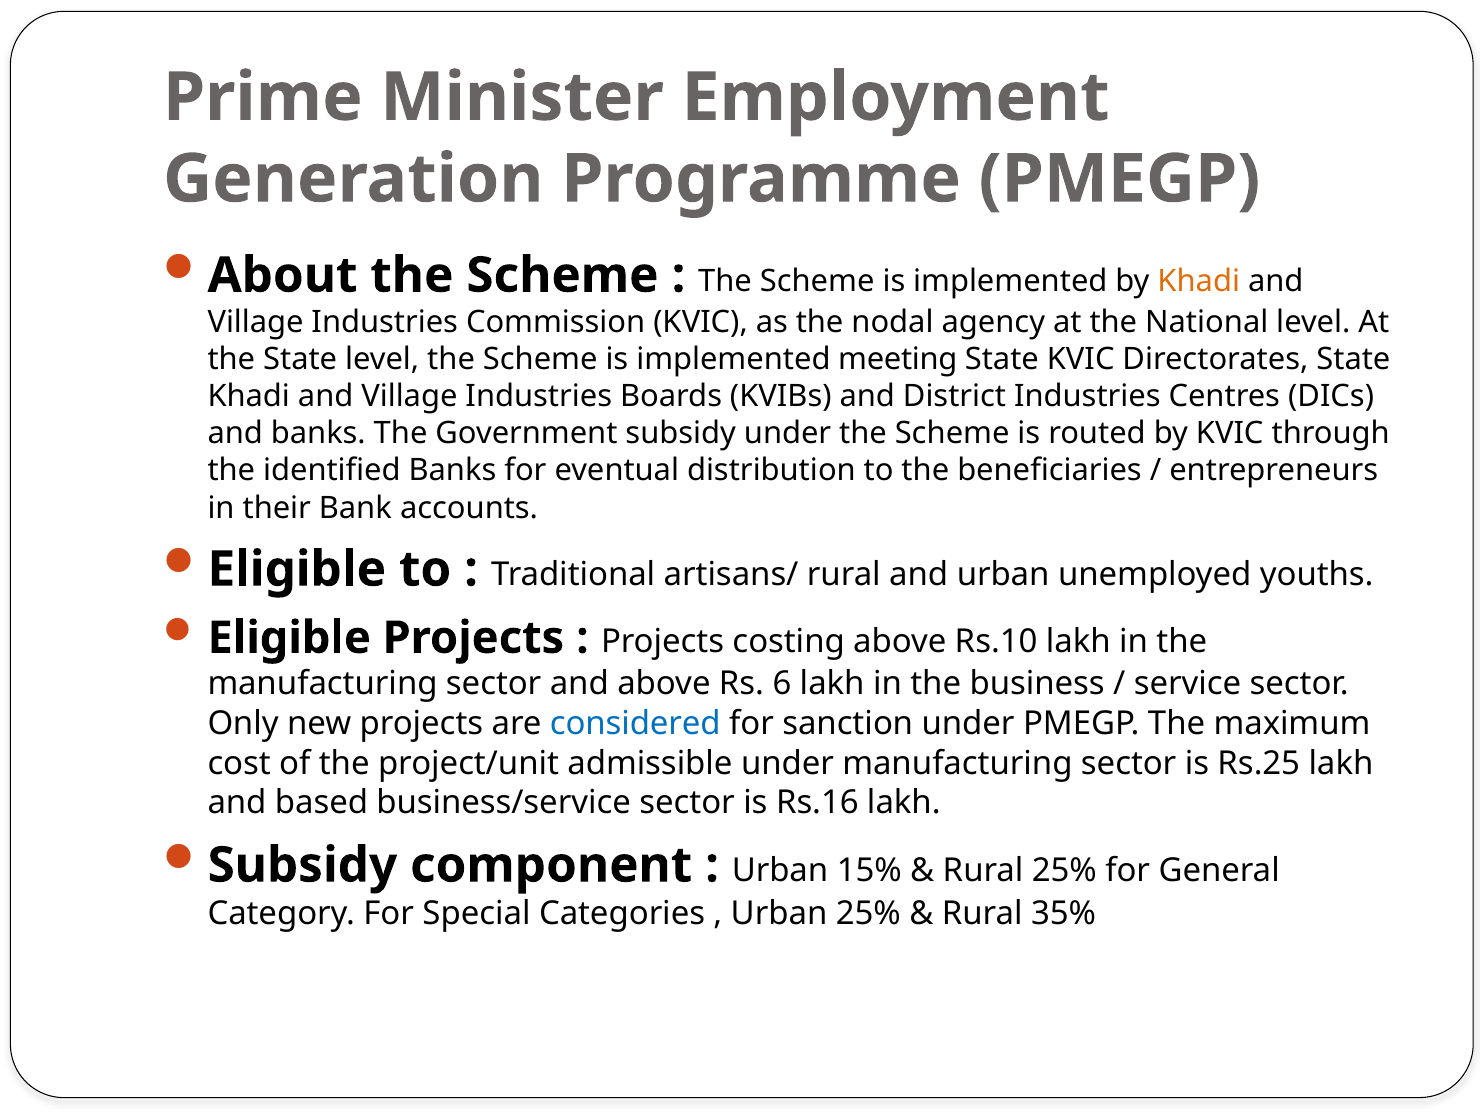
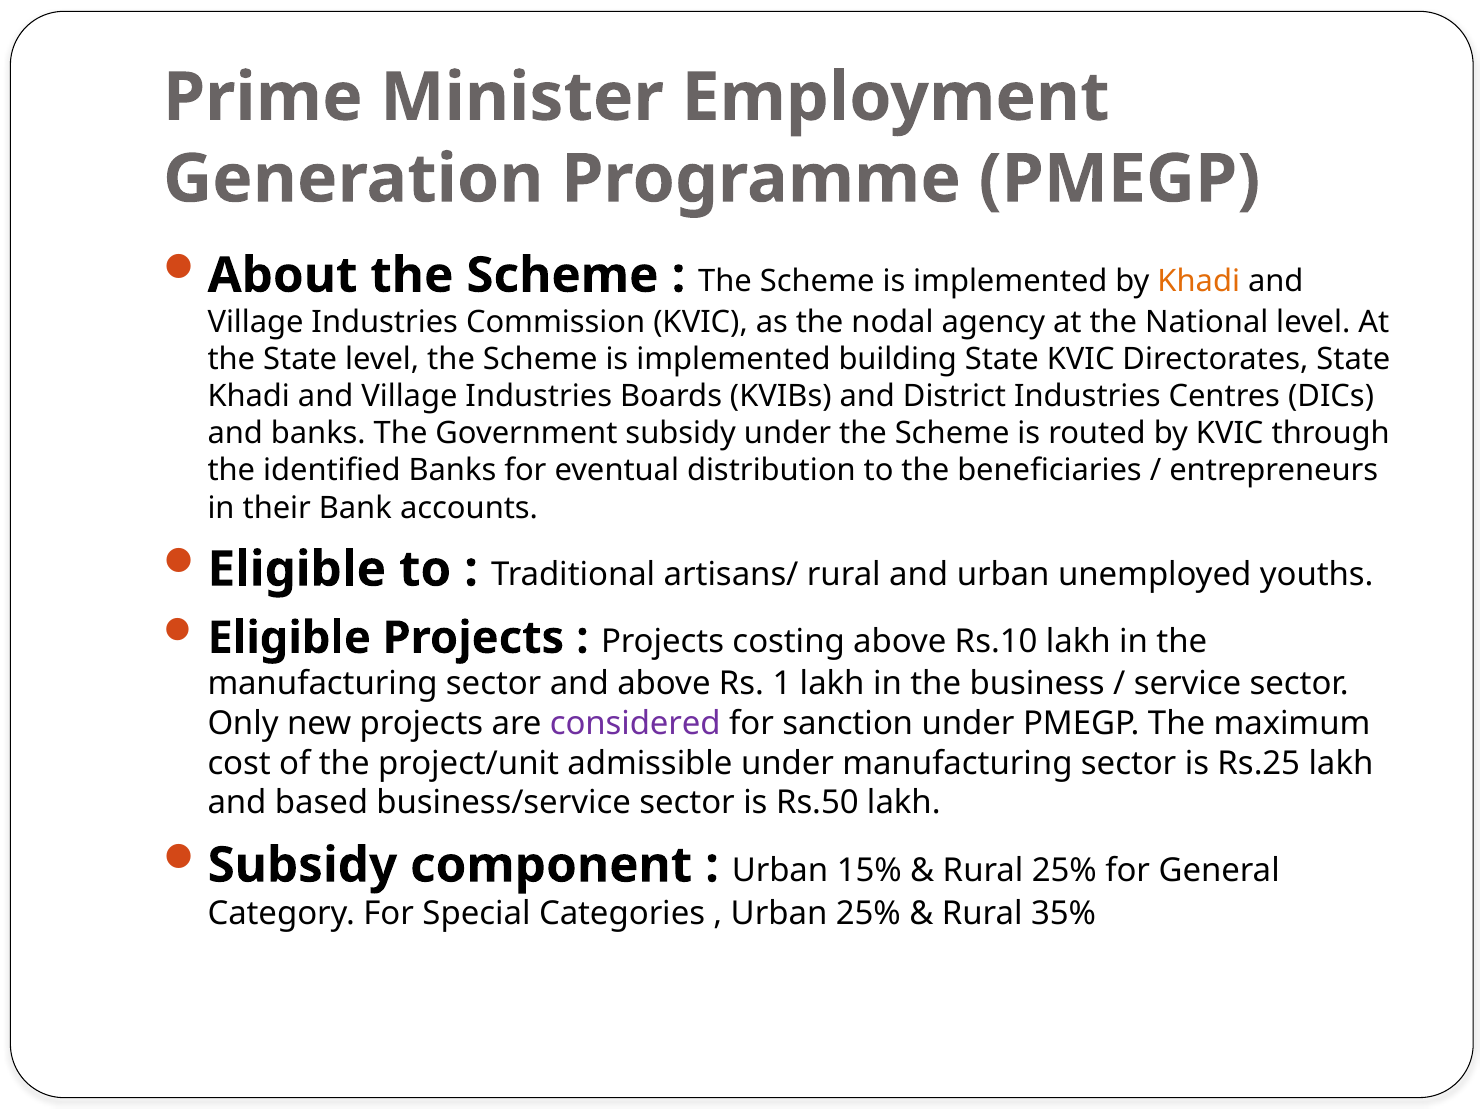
meeting: meeting -> building (898, 359)
6: 6 -> 1 (782, 684)
considered colour: blue -> purple (635, 724)
Rs.16: Rs.16 -> Rs.50 (817, 803)
